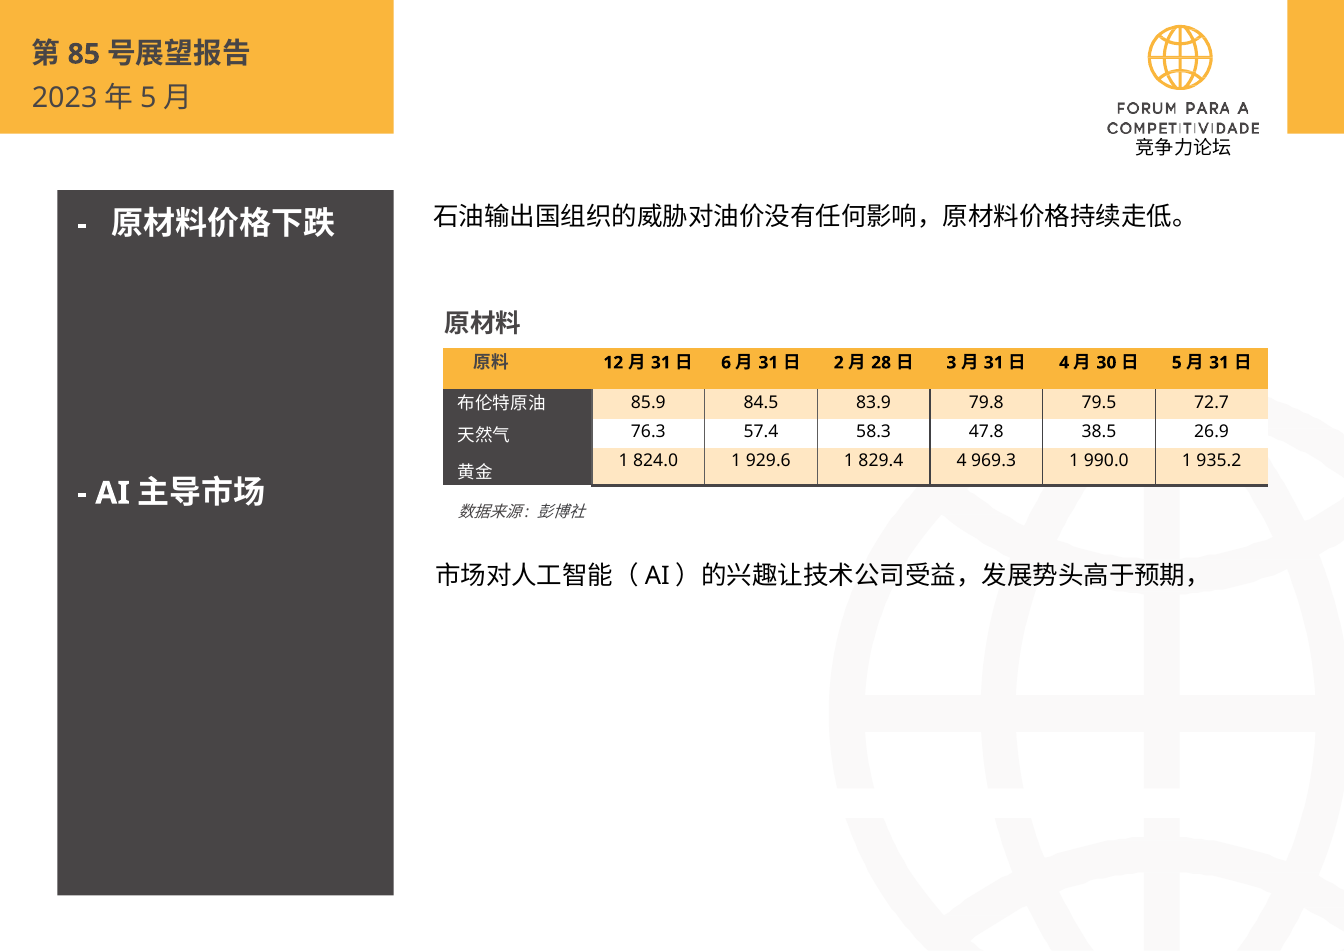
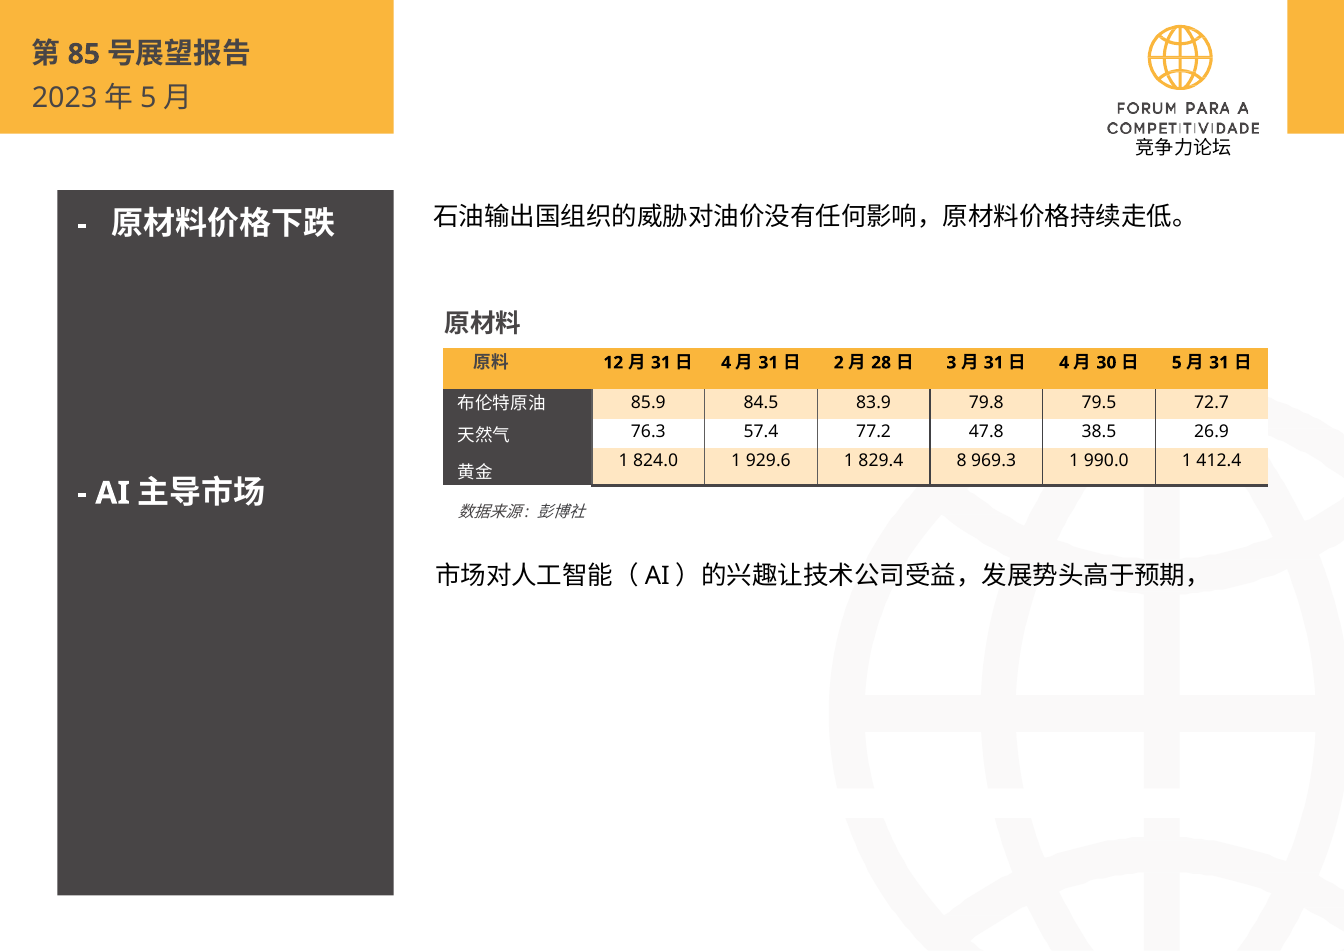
6: 6 -> 4 (726, 363)
58.3: 58.3 -> 77.2 (874, 431)
829.4 4: 4 -> 8 (962, 461)
935.2: 935.2 -> 412.4 (1219, 461)
